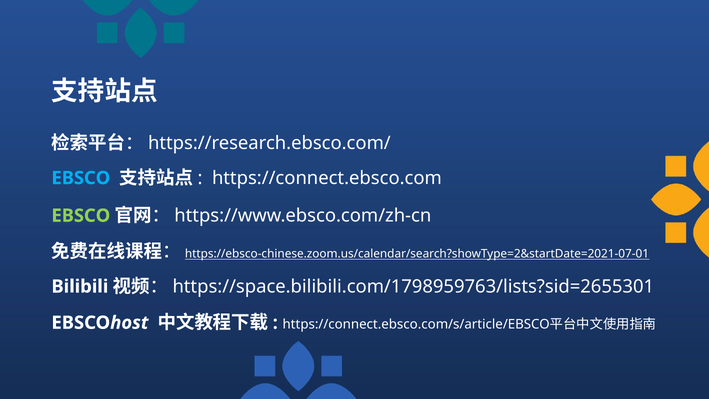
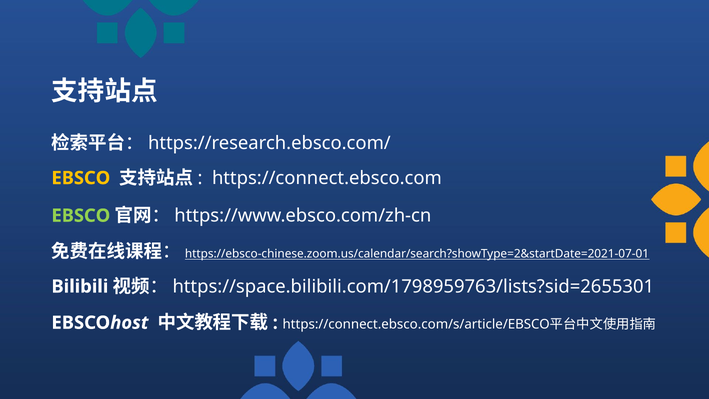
EBSCO colour: light blue -> yellow (81, 178)
